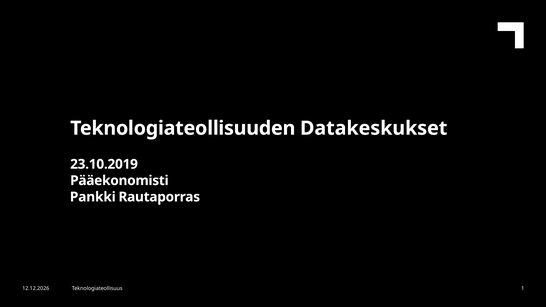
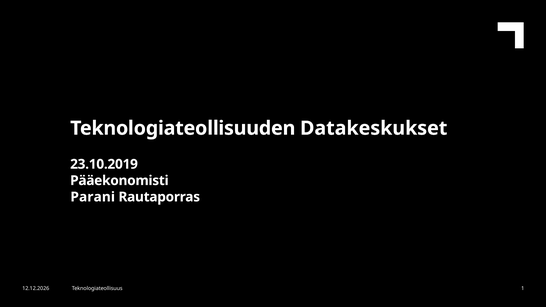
Pankki: Pankki -> Parani (93, 197)
